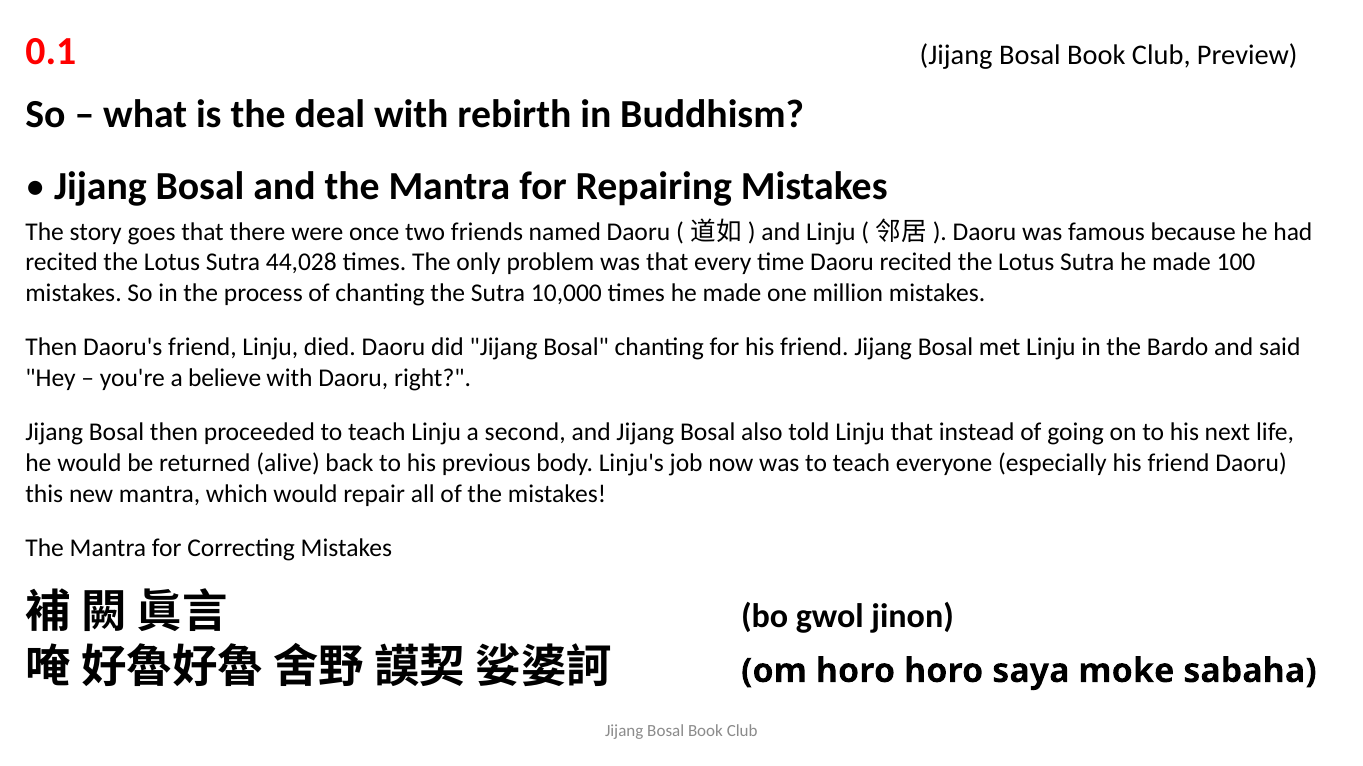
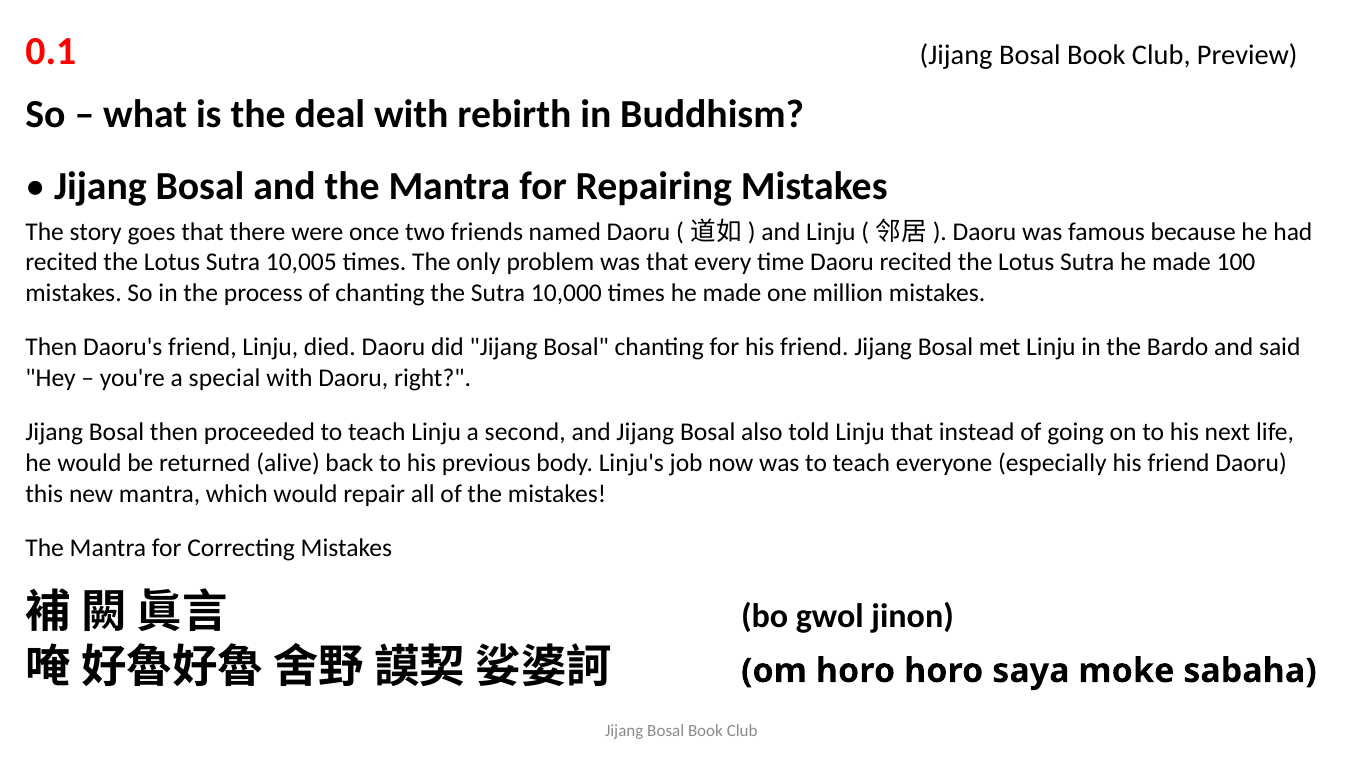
44,028: 44,028 -> 10,005 (301, 262)
believe: believe -> special (225, 378)
